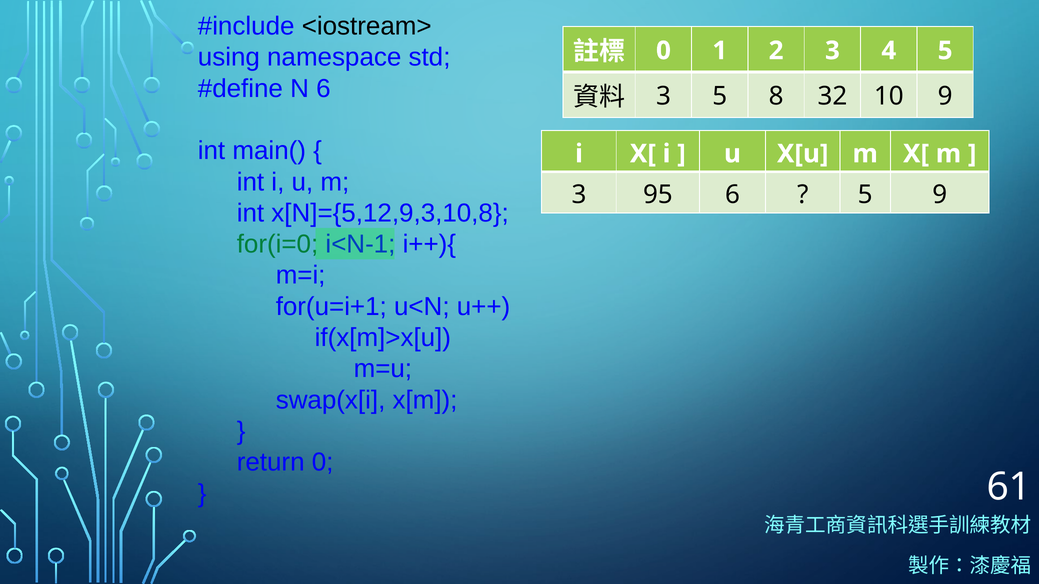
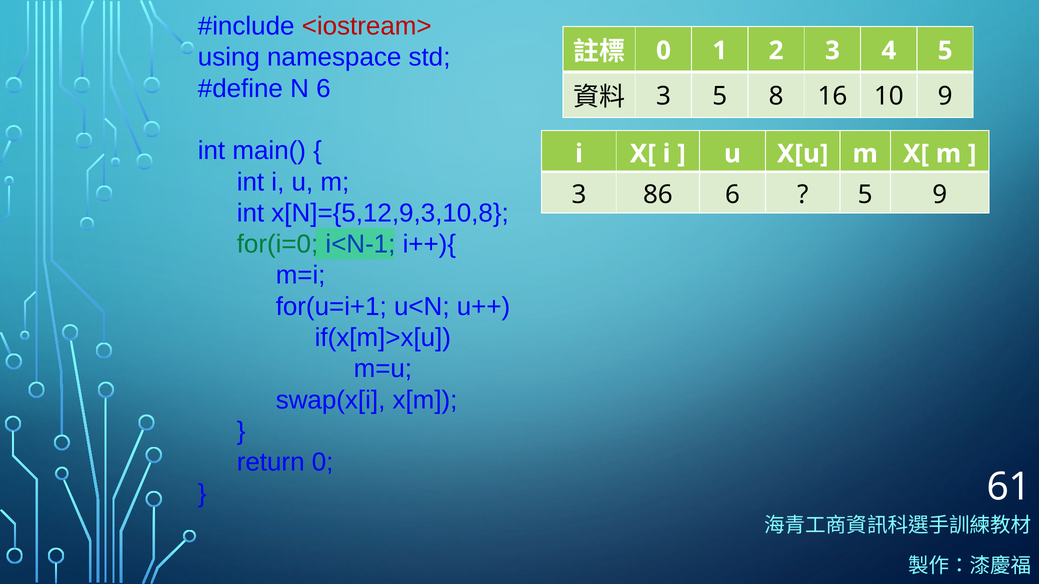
<iostream> colour: black -> red (367, 26)
32: 32 -> 16 (832, 96)
95: 95 -> 86 (658, 195)
